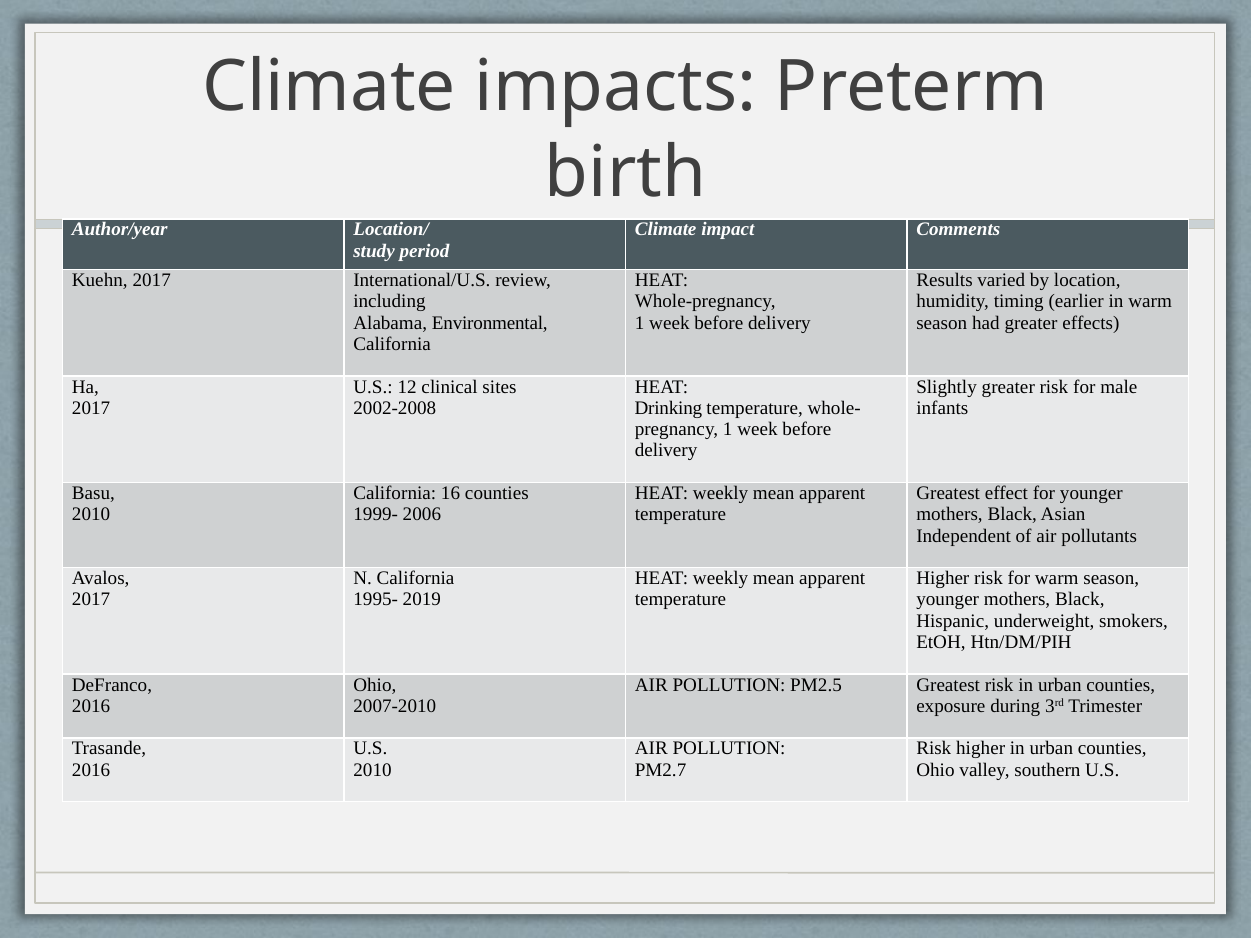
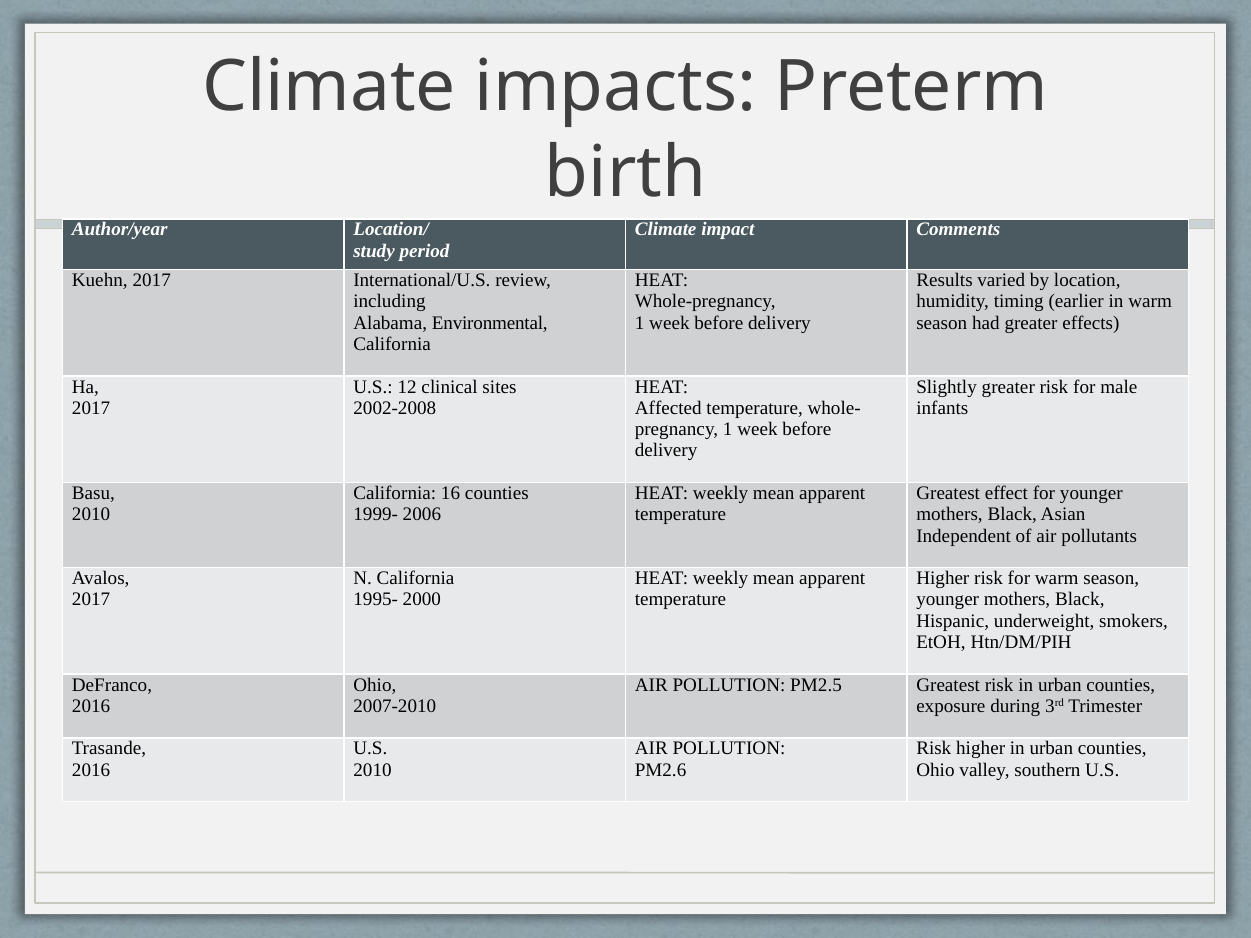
Drinking: Drinking -> Affected (668, 408)
2019: 2019 -> 2000 (422, 600)
PM2.7: PM2.7 -> PM2.6 (661, 770)
